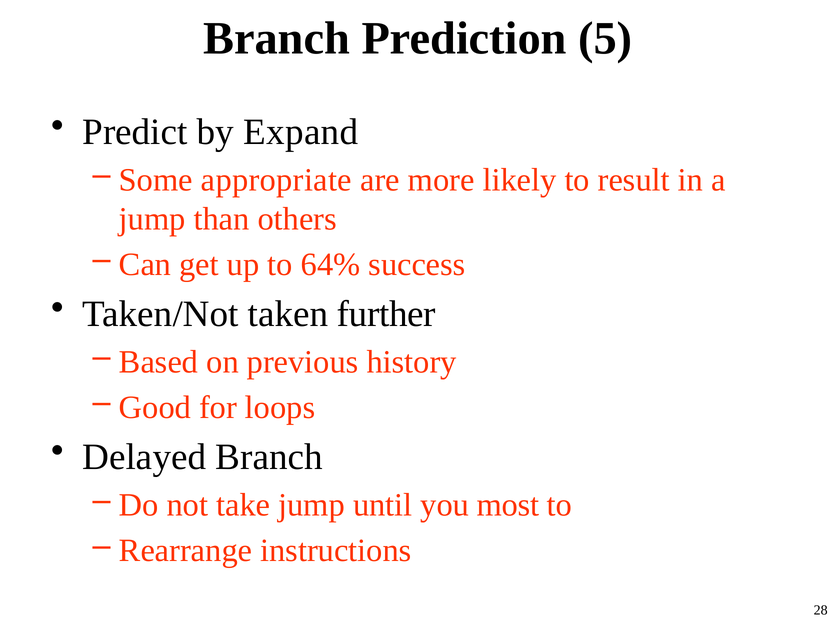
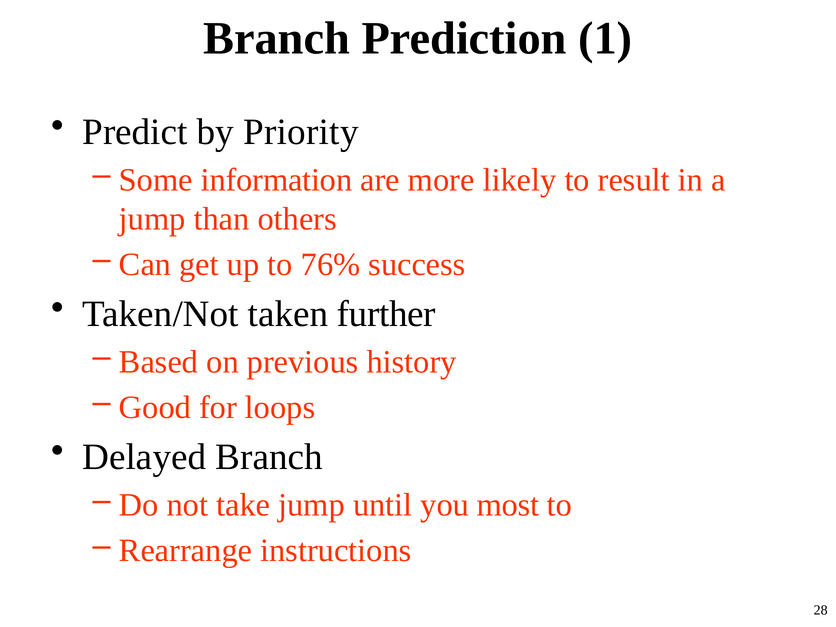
5: 5 -> 1 (605, 38)
Expand: Expand -> Priority (301, 132)
appropriate: appropriate -> information (277, 180)
64%: 64% -> 76% (331, 264)
